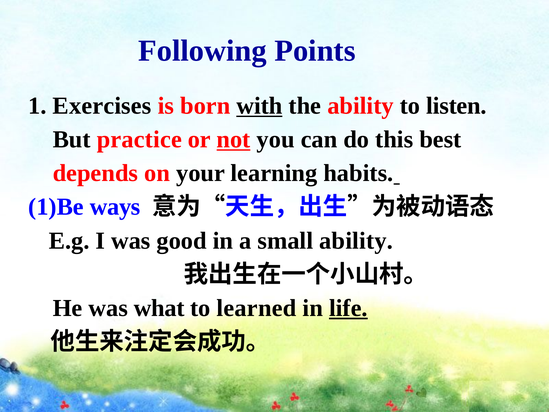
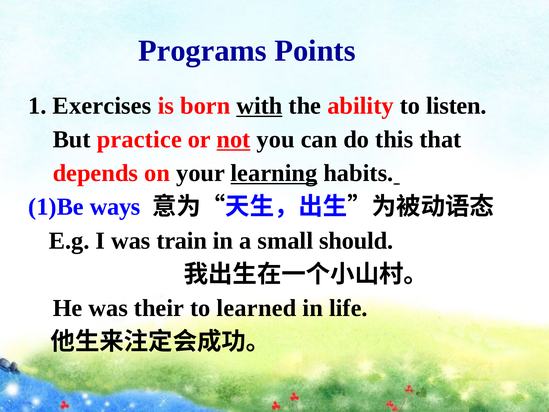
Following: Following -> Programs (203, 51)
best: best -> that (440, 139)
learning underline: none -> present (274, 173)
good: good -> train (182, 240)
small ability: ability -> should (356, 240)
what: what -> their (159, 308)
life underline: present -> none (348, 308)
